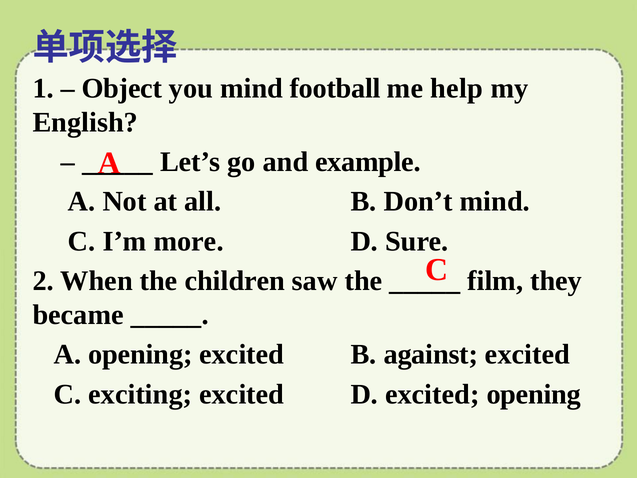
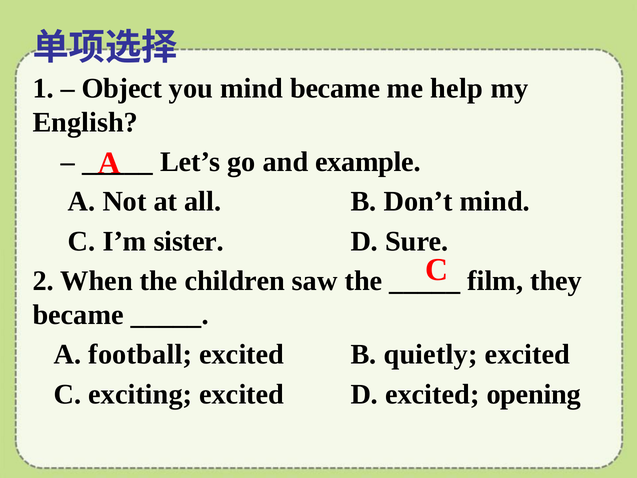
mind football: football -> became (335, 88)
more: more -> sister (189, 241)
A opening: opening -> football (140, 354)
against: against -> quietly (431, 354)
